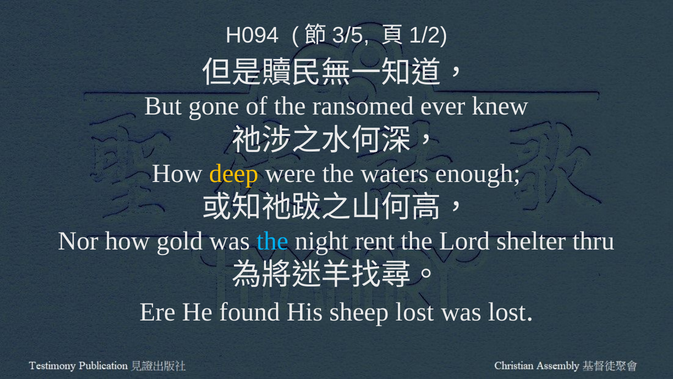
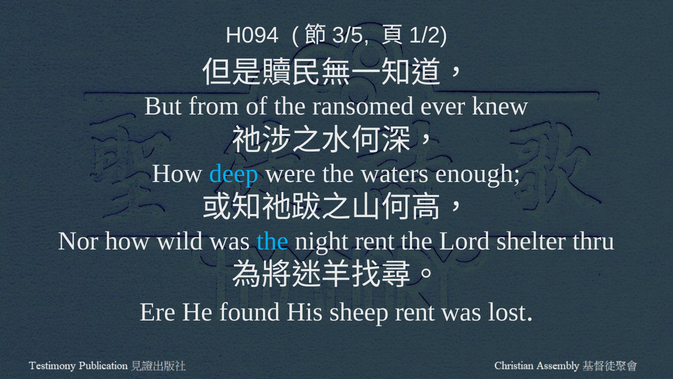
gone: gone -> from (214, 106)
deep colour: yellow -> light blue (234, 173)
gold: gold -> wild (180, 241)
sheep lost: lost -> rent (415, 312)
